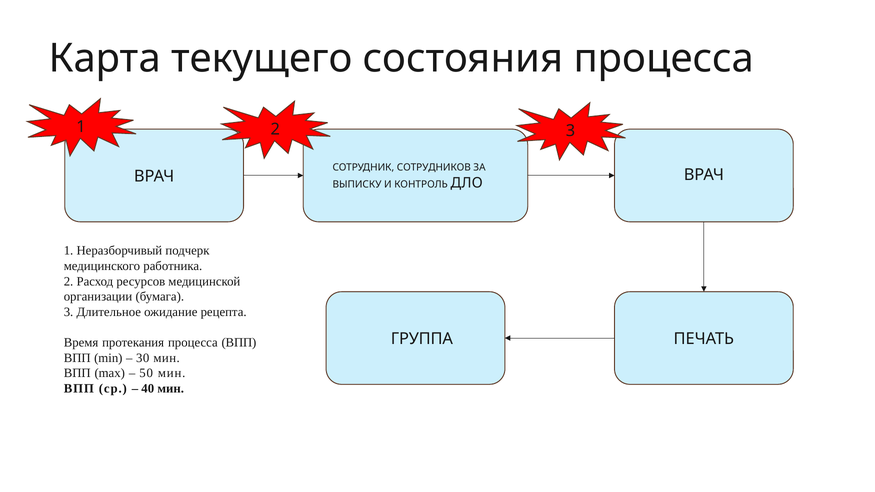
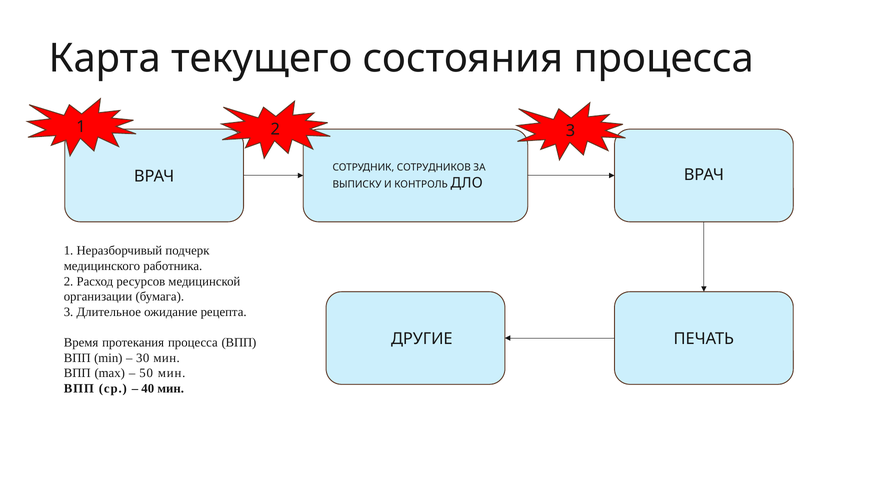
ГРУППА: ГРУППА -> ДРУГИЕ (422, 339)
